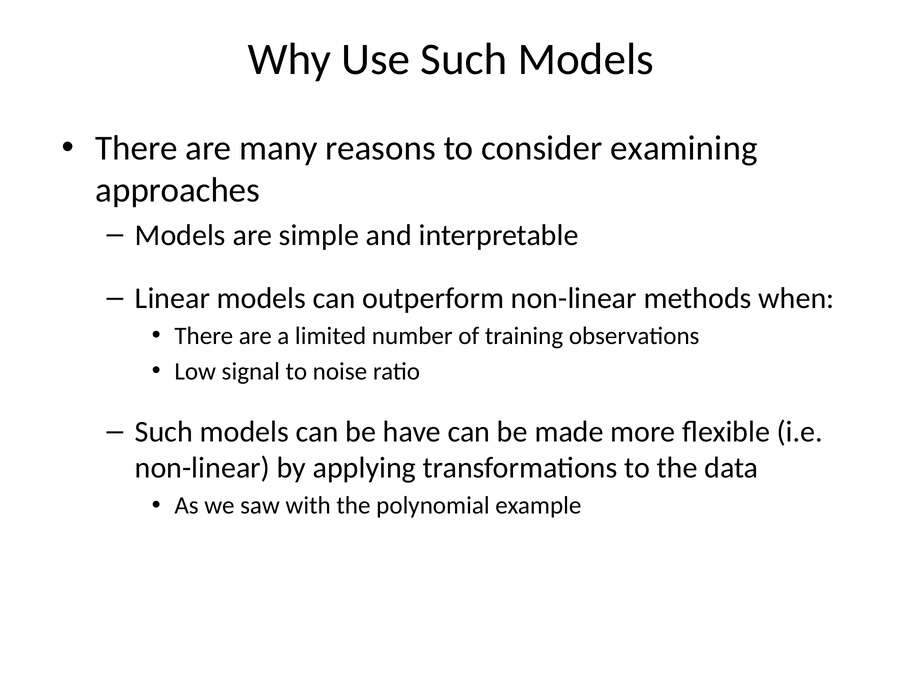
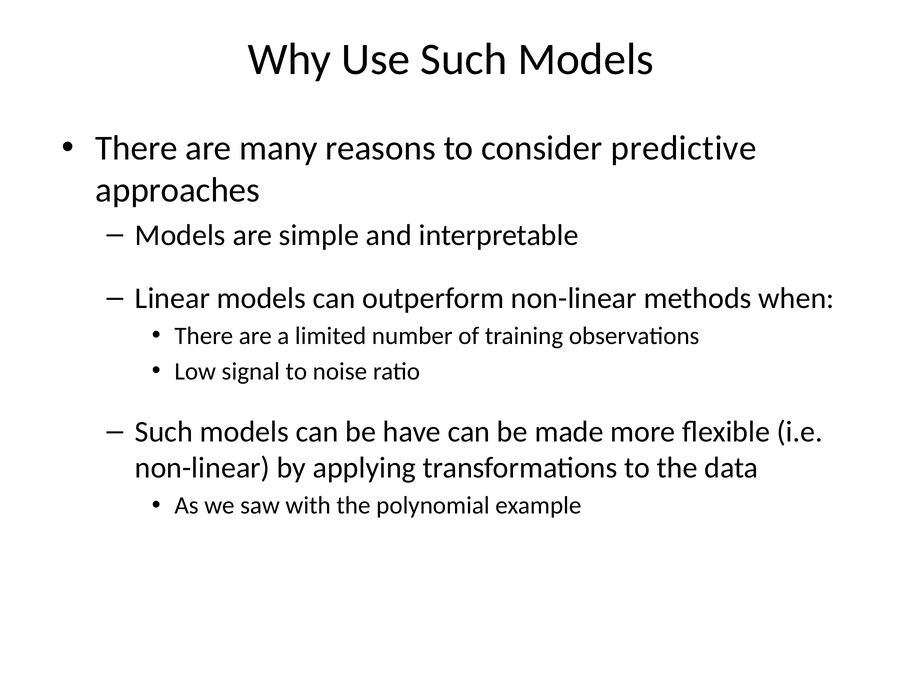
examining: examining -> predictive (684, 148)
